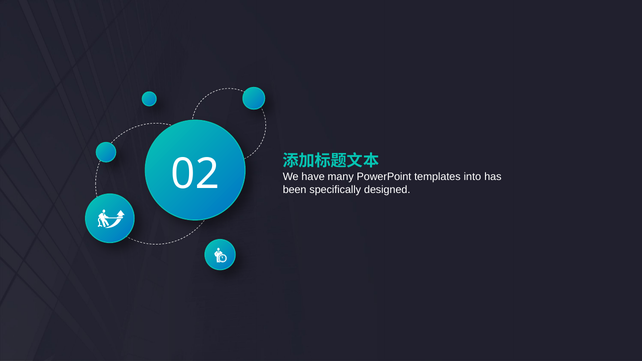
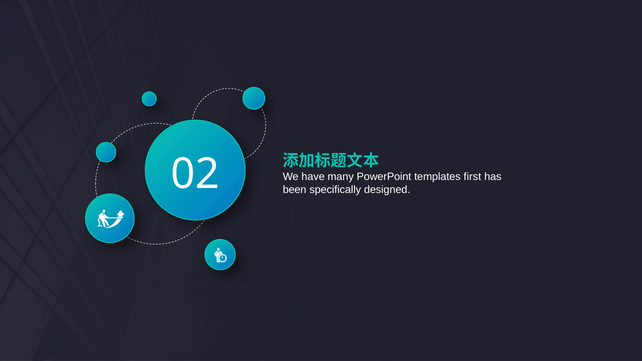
into: into -> first (472, 177)
